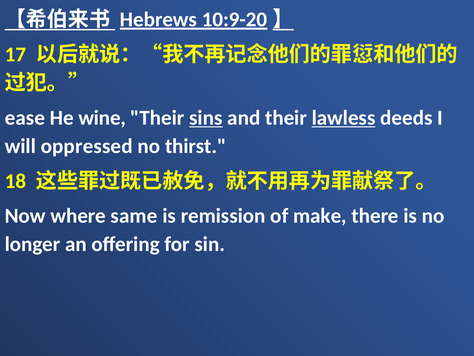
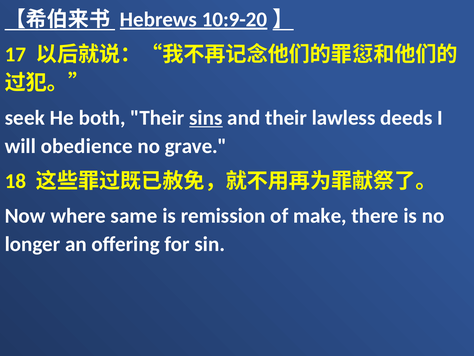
ease: ease -> seek (25, 118)
wine: wine -> both (102, 118)
lawless underline: present -> none (344, 118)
oppressed: oppressed -> obedience (87, 146)
thirst: thirst -> grave (196, 146)
